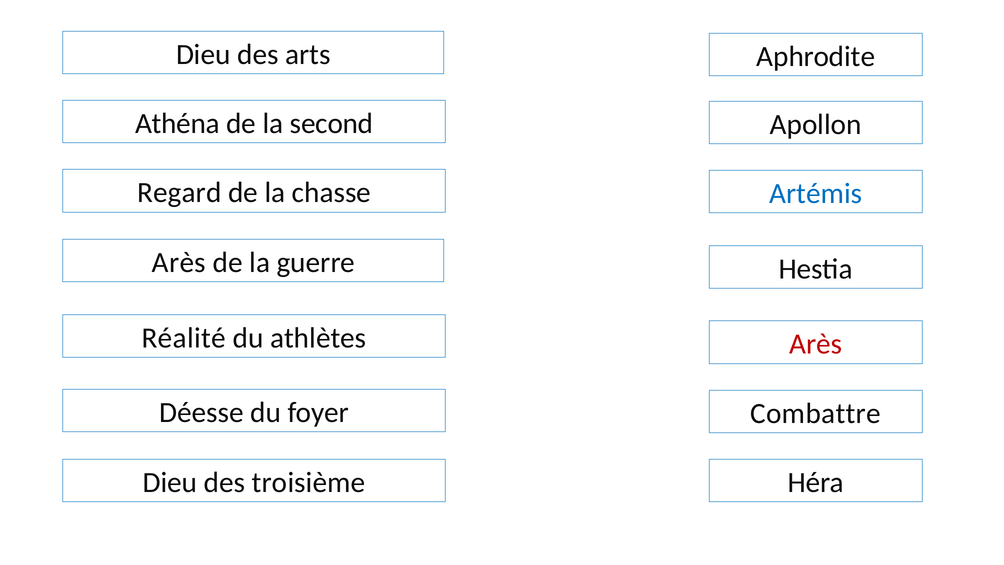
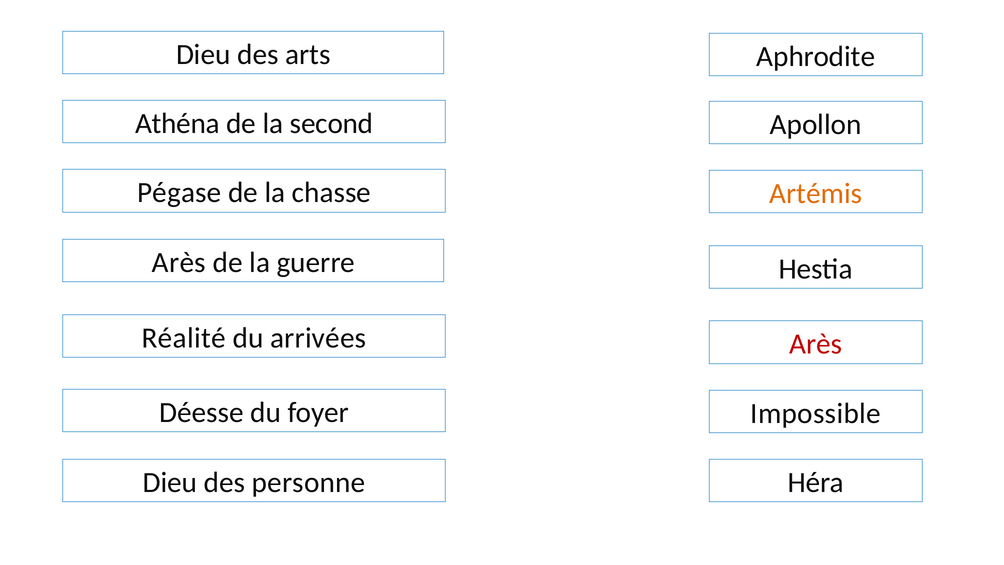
Regard: Regard -> Pégase (179, 193)
Artémis colour: blue -> orange (816, 194)
athlètes: athlètes -> arrivées (318, 338)
Combattre: Combattre -> Impossible (816, 413)
troisième: troisième -> personne (309, 482)
